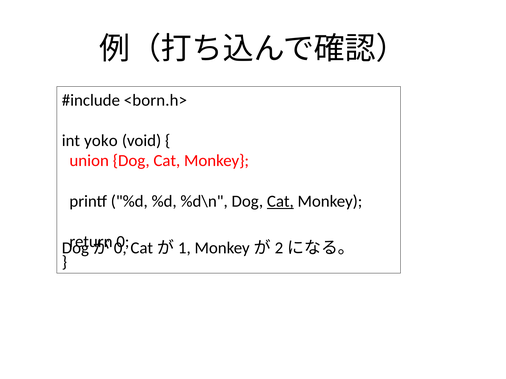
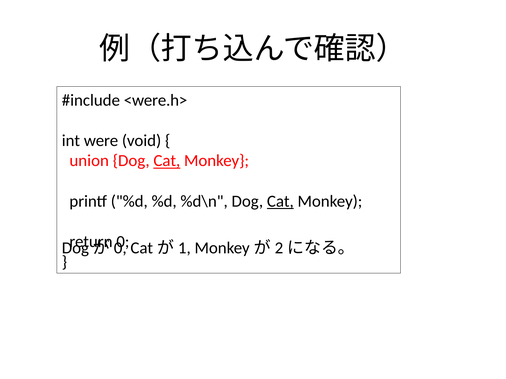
<born.h>: <born.h> -> <were.h> (156, 100)
yoko: yoko -> were (101, 141)
Cat underline: none -> present (167, 161)
